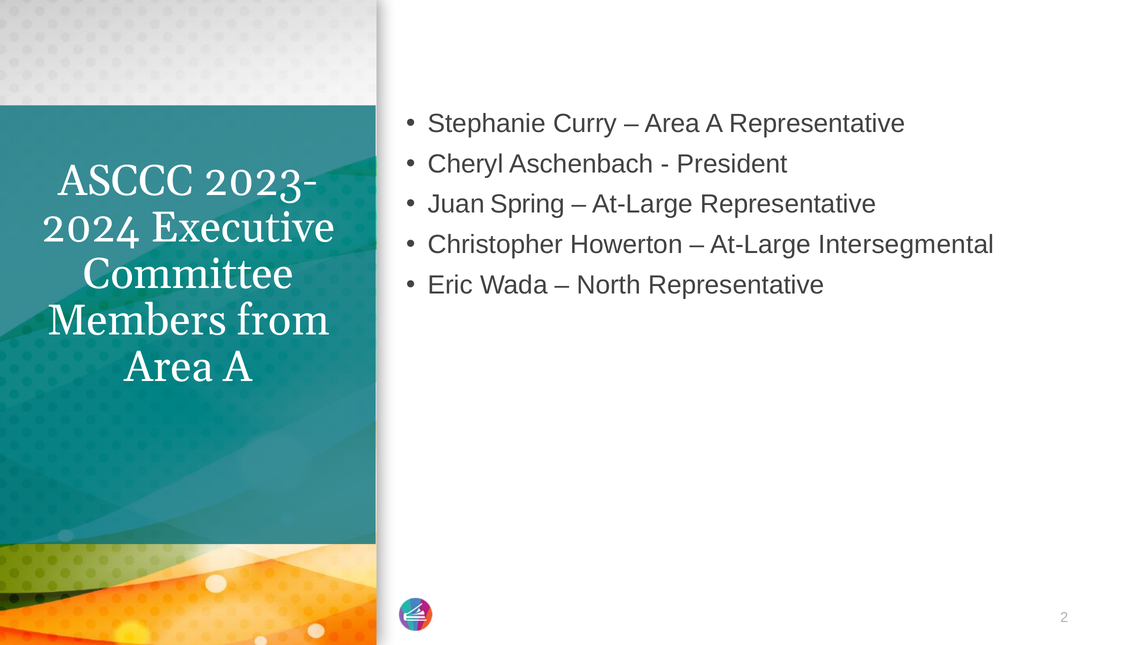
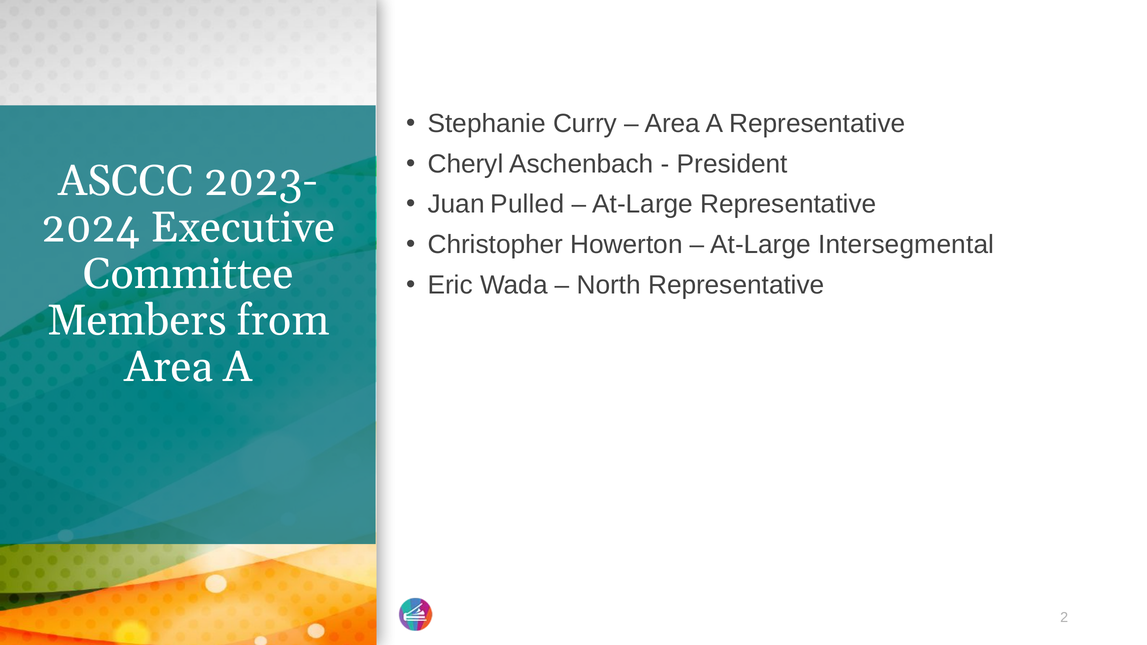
Spring: Spring -> Pulled (527, 204)
